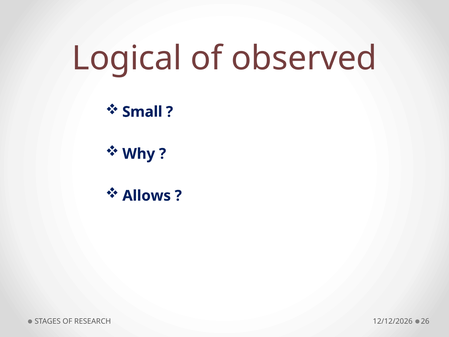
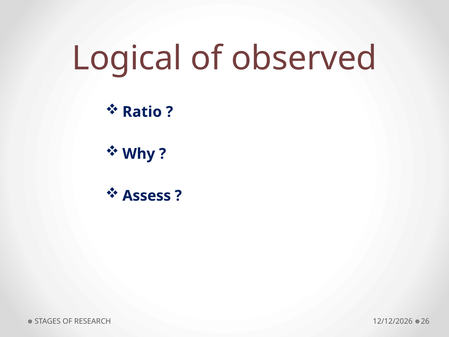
Small: Small -> Ratio (142, 112)
Allows: Allows -> Assess (147, 196)
